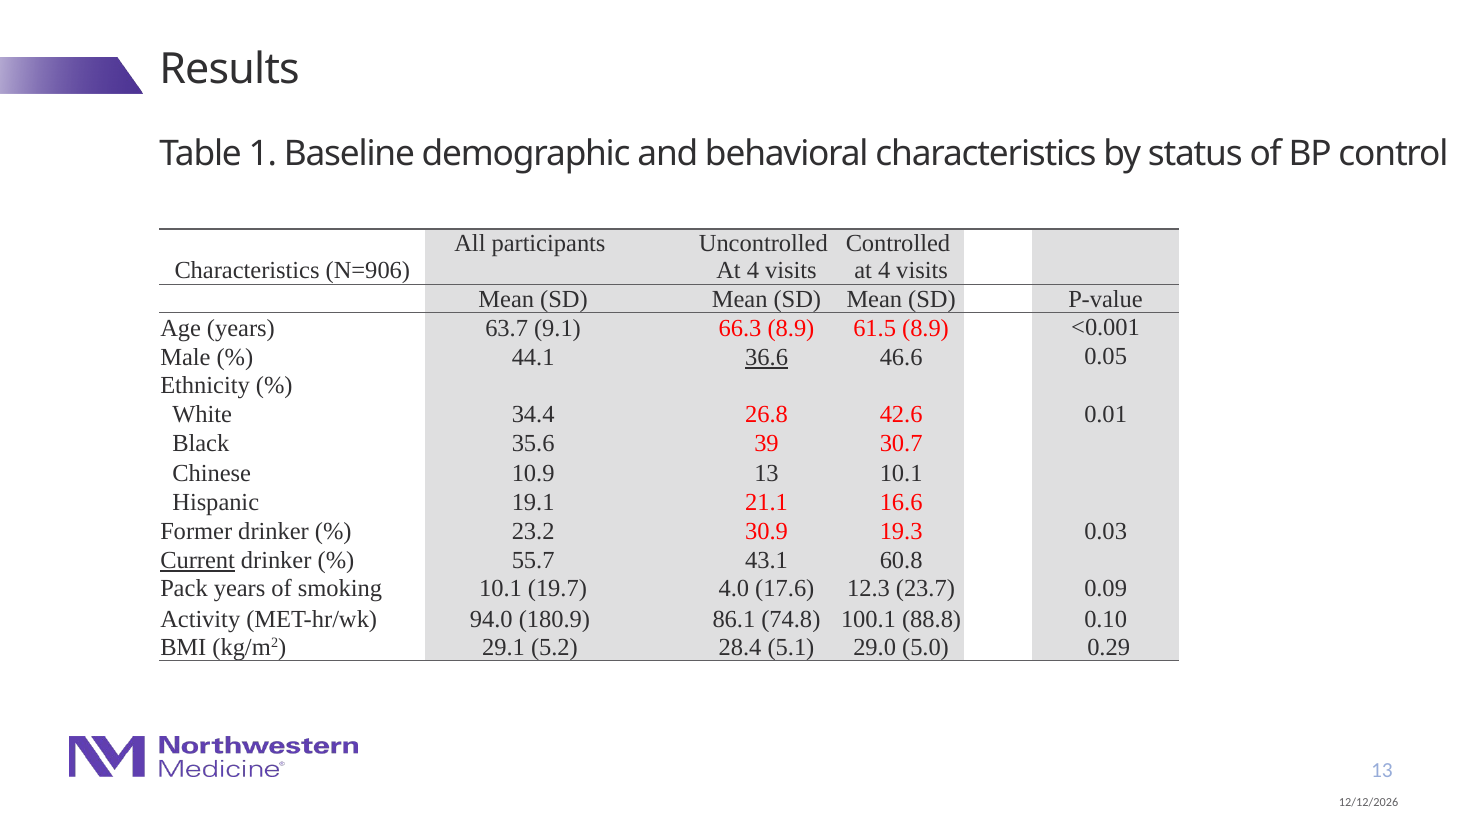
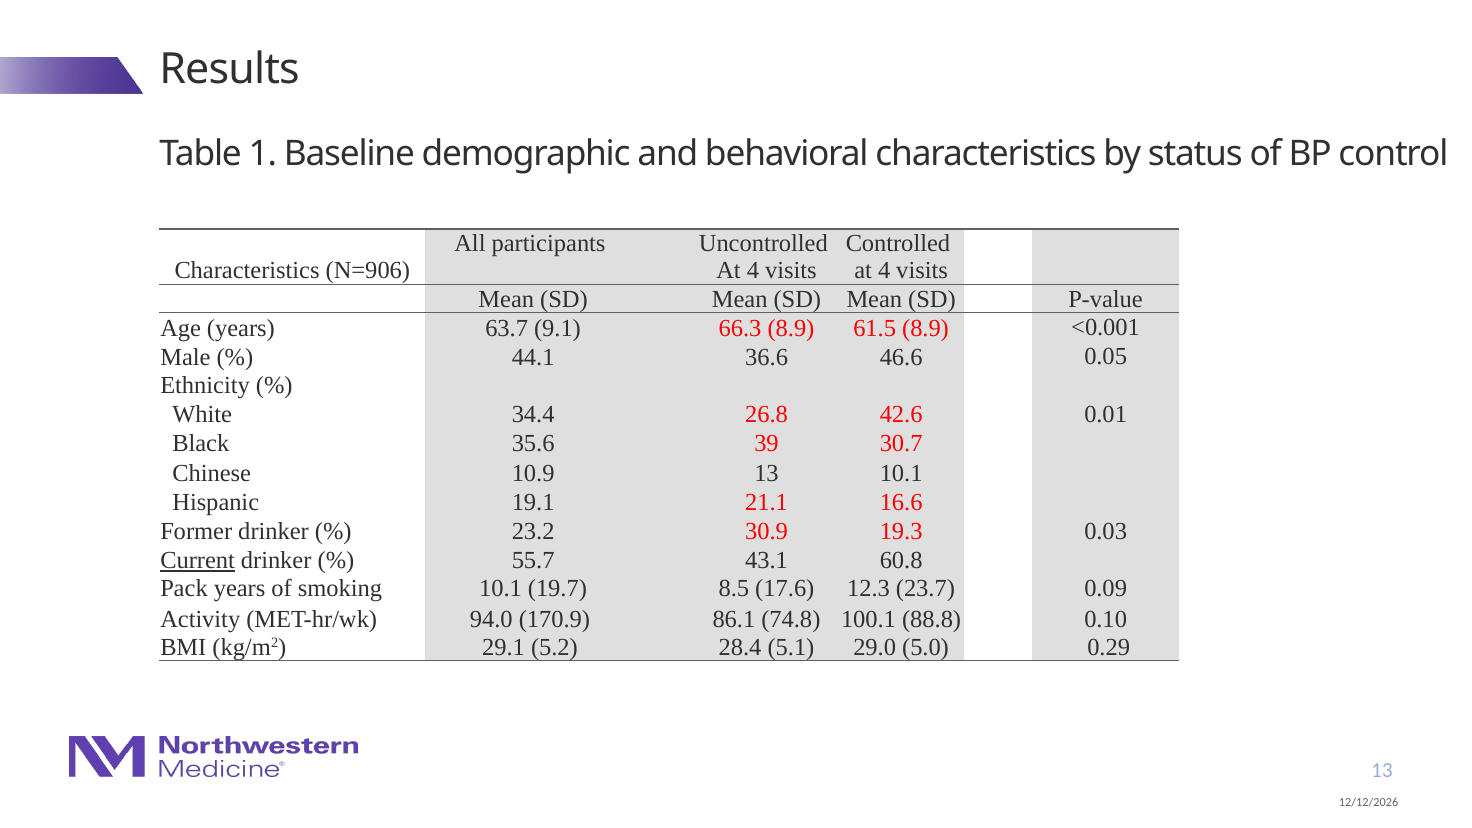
36.6 underline: present -> none (767, 357)
4.0: 4.0 -> 8.5 (734, 589)
180.9: 180.9 -> 170.9 (554, 619)
